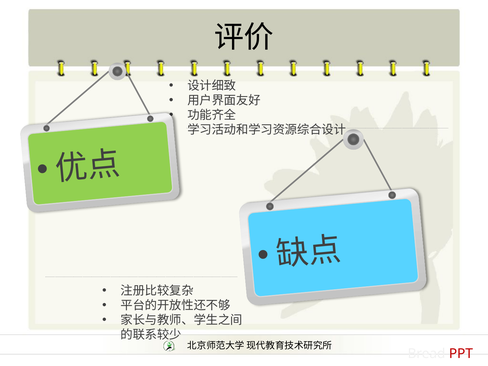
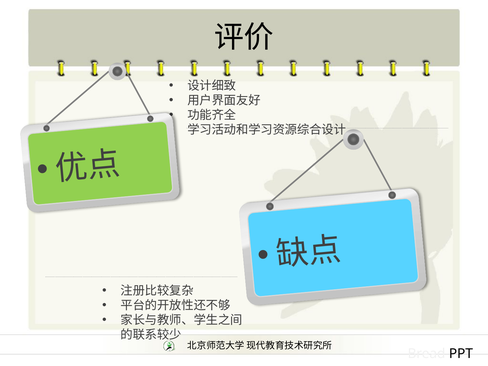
PPT colour: red -> black (461, 354)
